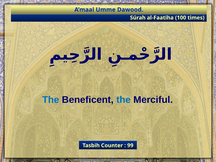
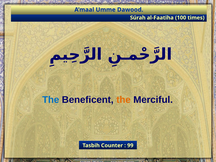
the colour: blue -> orange (124, 100)
